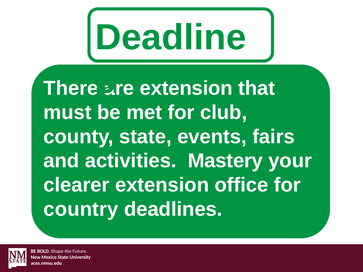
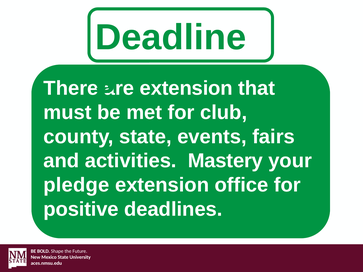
clearer: clearer -> pledge (76, 185)
country: country -> positive (81, 209)
